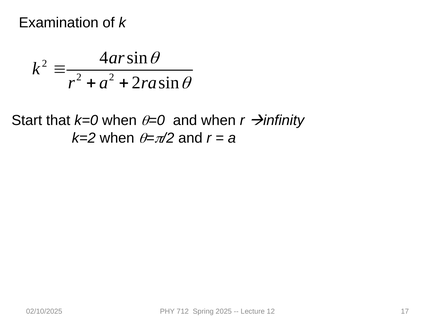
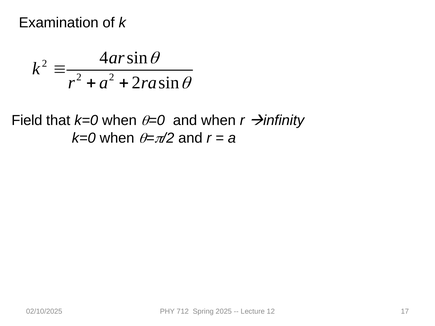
Start: Start -> Field (27, 121)
k=2: k=2 -> k=0 (84, 138)
